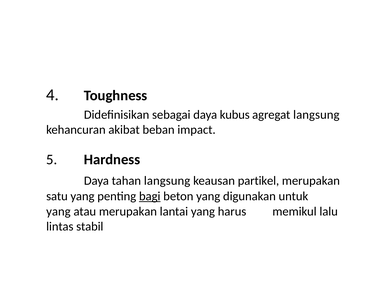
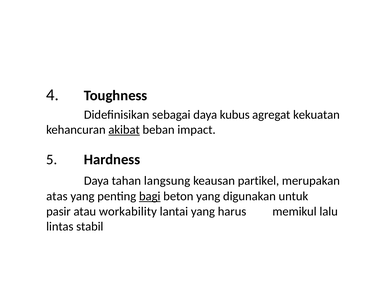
agregat langsung: langsung -> kekuatan (316, 115)
akibat underline: none -> present (124, 130)
satu: satu -> atas (57, 196)
yang: yang -> pasir (58, 211)
atau merupakan: merupakan -> workability (128, 211)
